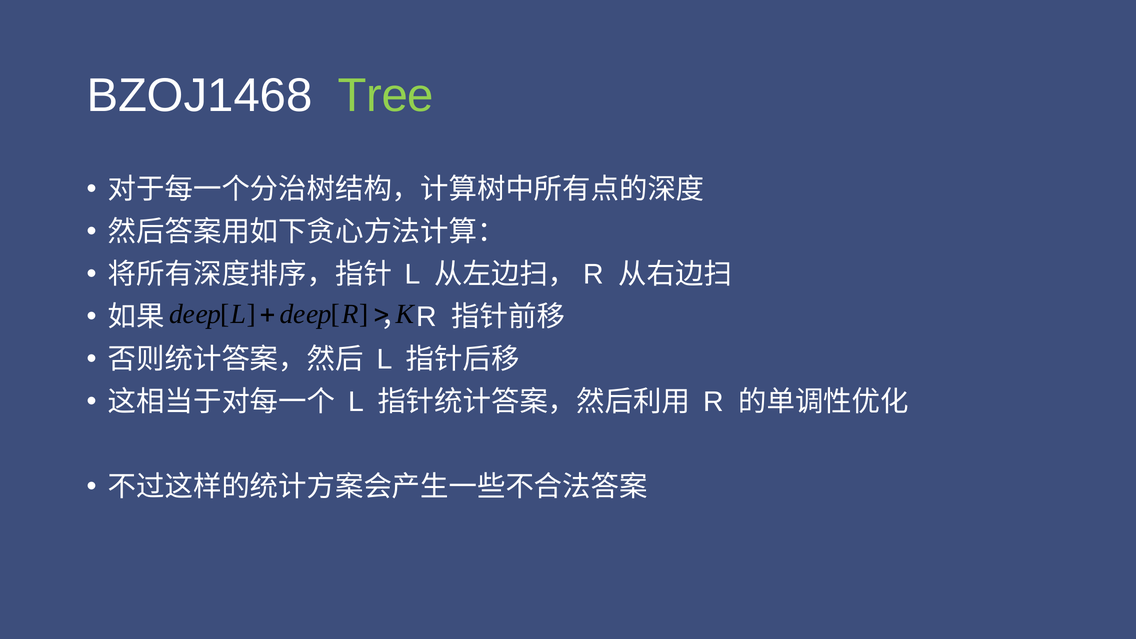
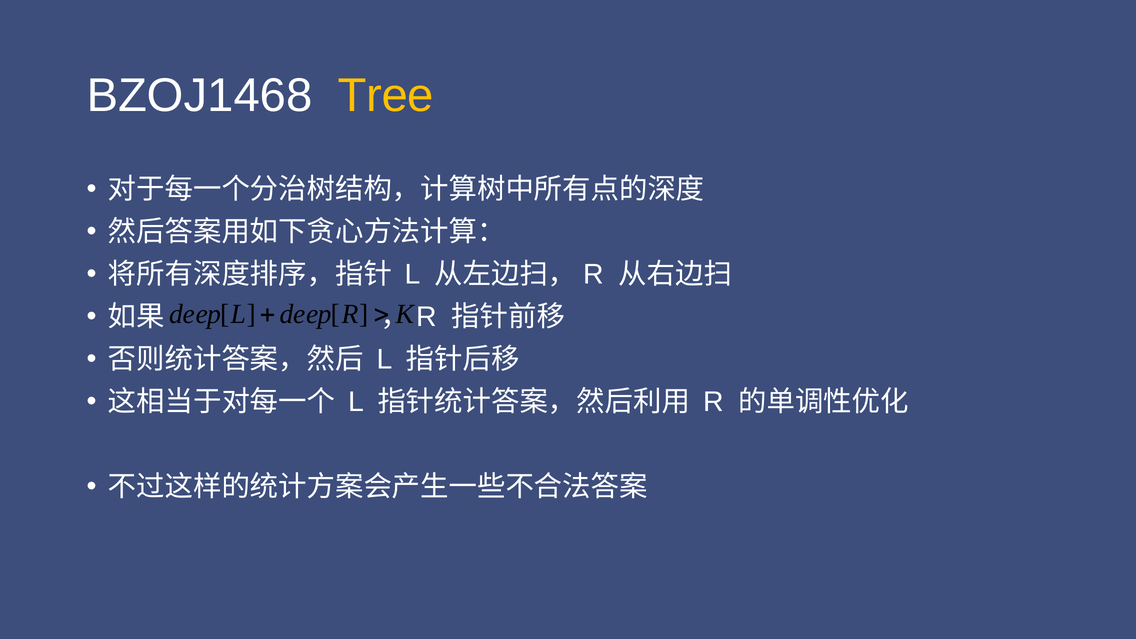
Tree colour: light green -> yellow (386, 95)
